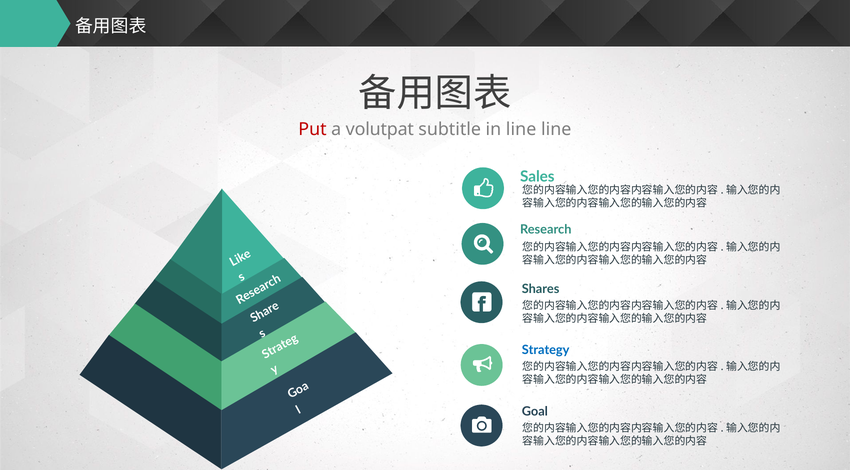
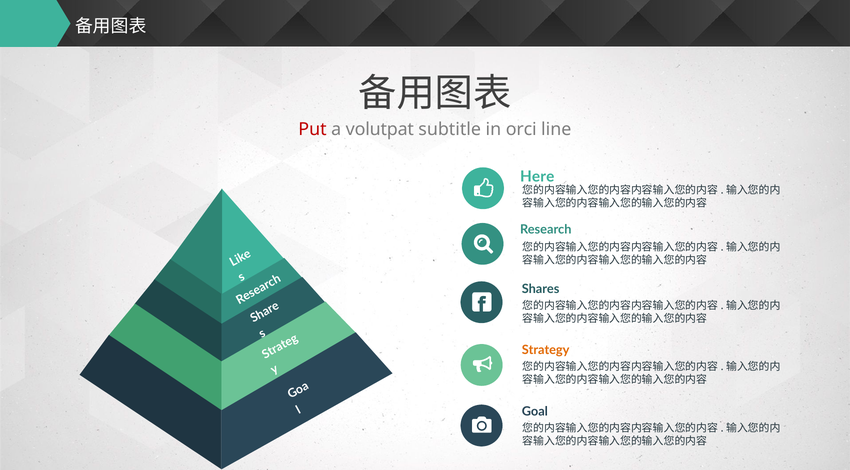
in line: line -> orci (521, 129)
Sales: Sales -> Here (537, 177)
Strategy colour: blue -> orange (546, 350)
